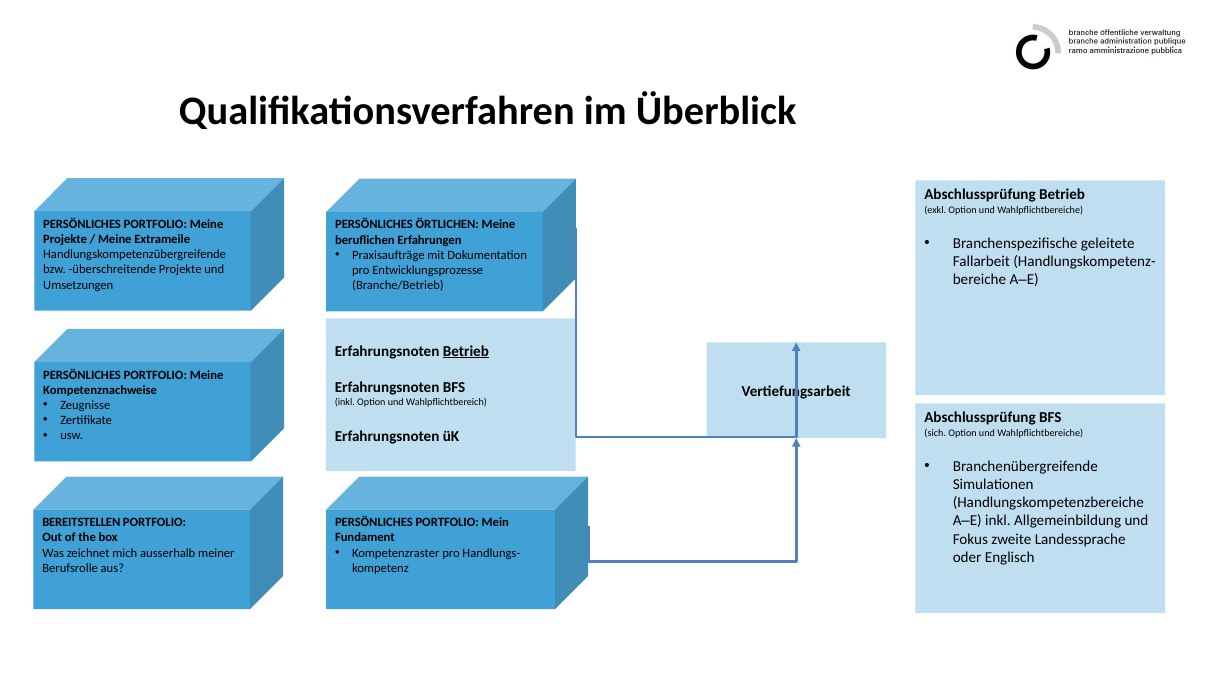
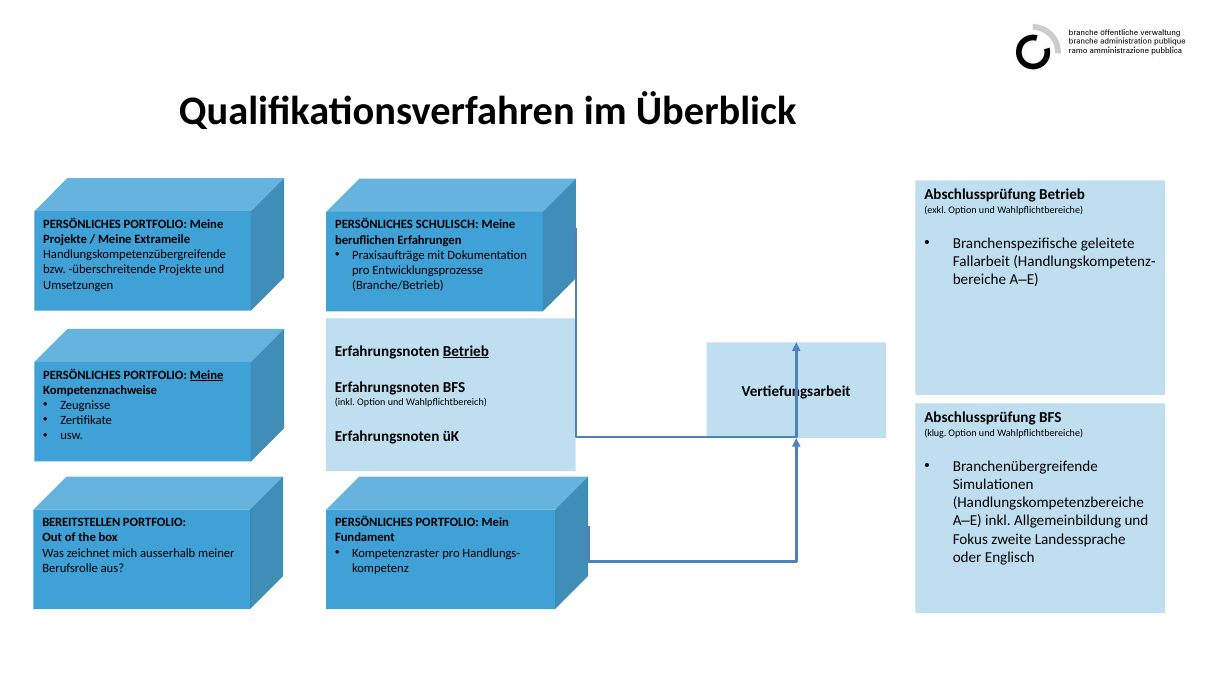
ÖRTLICHEN: ÖRTLICHEN -> SCHULISCH (447, 225)
Meine underline: none -> present (207, 375)
sich: sich -> klug (935, 433)
